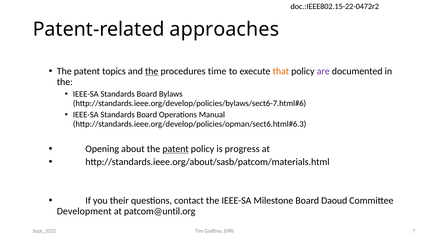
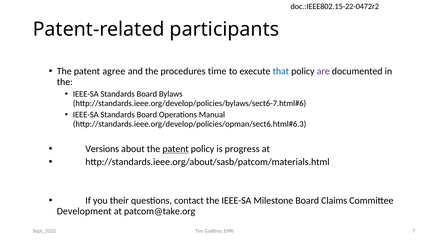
approaches: approaches -> participants (224, 29)
topics: topics -> agree (114, 71)
the underline: present -> none (152, 71)
that colour: orange -> blue (281, 71)
Opening: Opening -> Versions (102, 149)
Daoud: Daoud -> Claims (334, 200)
patcom@until.org: patcom@until.org -> patcom@take.org (160, 210)
